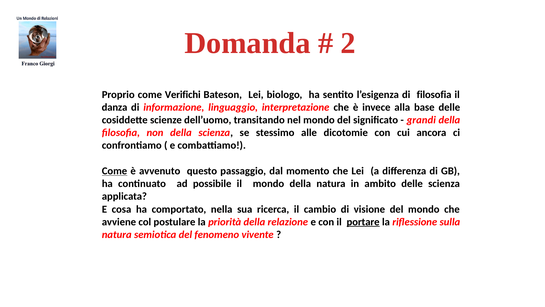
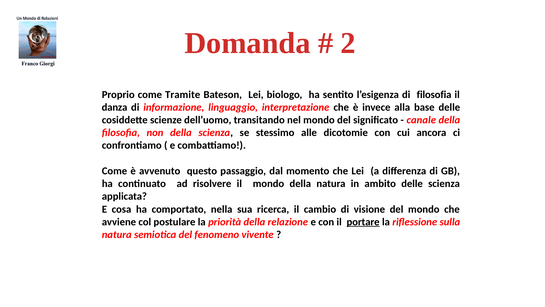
Verifichi: Verifichi -> Tramite (183, 94)
grandi: grandi -> canale (421, 120)
Come underline: present -> none (115, 171)
possibile: possibile -> risolvere (212, 183)
